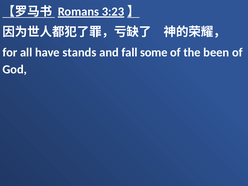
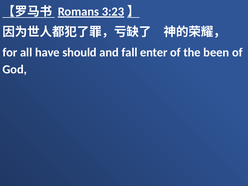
stands: stands -> should (80, 52)
some: some -> enter (154, 52)
